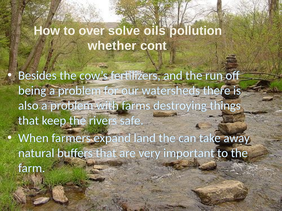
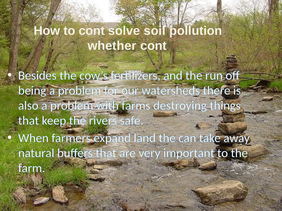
to over: over -> cont (92, 31)
oils: oils -> soil (155, 31)
